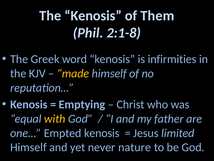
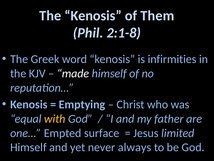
made colour: yellow -> white (73, 73)
Empted kenosis: kenosis -> surface (102, 133)
nature: nature -> always (135, 147)
